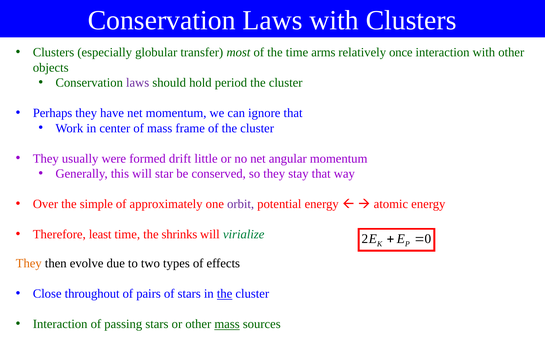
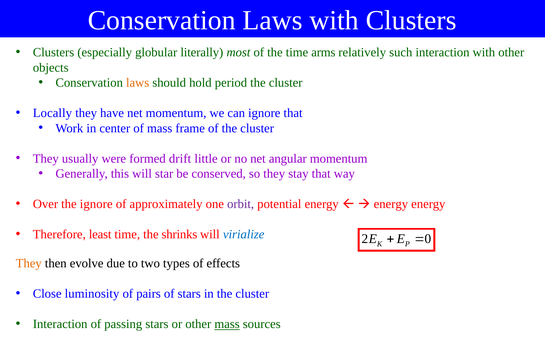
transfer: transfer -> literally (202, 52)
once: once -> such (401, 52)
laws colour: purple -> orange (138, 83)
Perhaps: Perhaps -> Locally (52, 113)
the simple: simple -> ignore (96, 204)
atomic: atomic -> energy (391, 204)
virialize colour: green -> blue (244, 234)
throughout: throughout -> luminosity (92, 293)
the underline: present -> none (225, 293)
